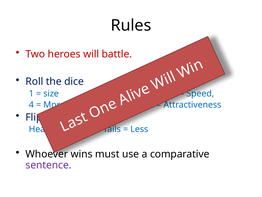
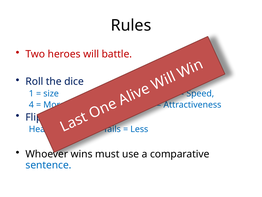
sentence colour: purple -> blue (49, 165)
